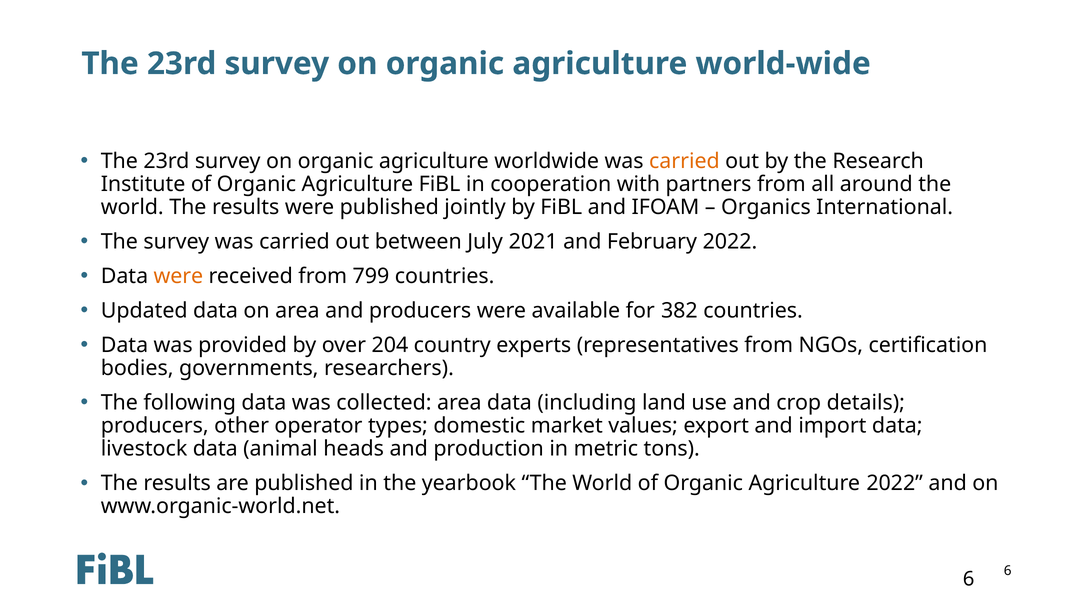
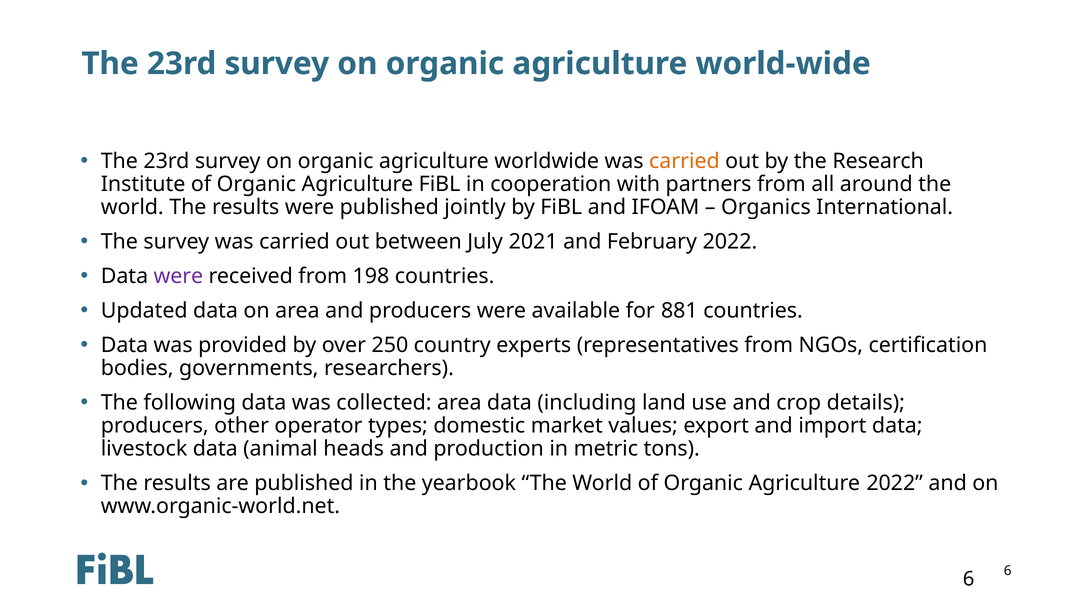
were colour: orange -> purple (178, 276)
799: 799 -> 198 (371, 276)
382: 382 -> 881 (679, 311)
204: 204 -> 250 (390, 345)
